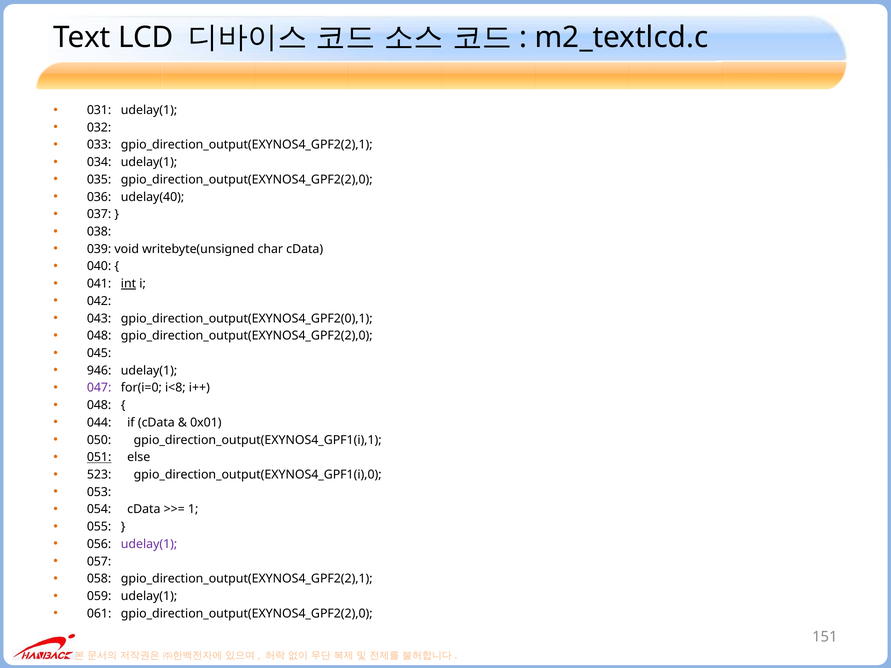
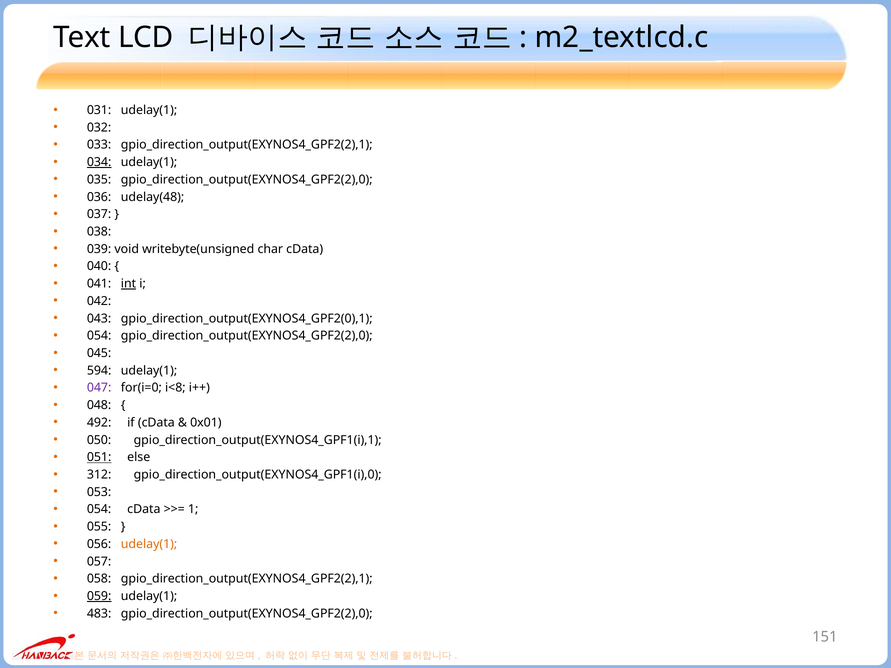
034 underline: none -> present (99, 162)
udelay(40: udelay(40 -> udelay(48 (153, 197)
048: 048 -> 054 (99, 336)
946: 946 -> 594 (99, 371)
044: 044 -> 492 (99, 423)
523: 523 -> 312 (99, 475)
udelay(1 colour: purple -> orange (149, 544)
059 underline: none -> present (99, 596)
061: 061 -> 483 (99, 614)
